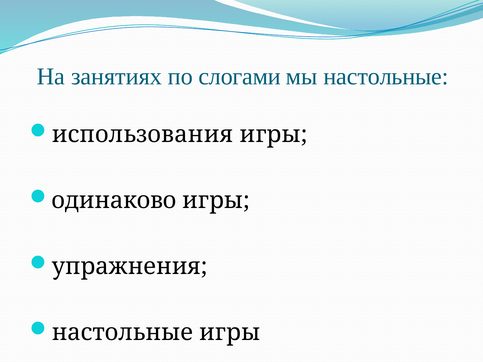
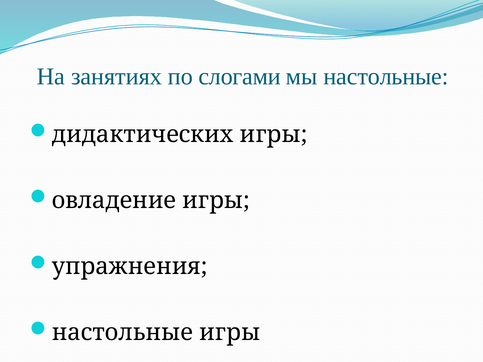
использования: использования -> дидактических (143, 135)
одинаково: одинаково -> овладение (114, 201)
